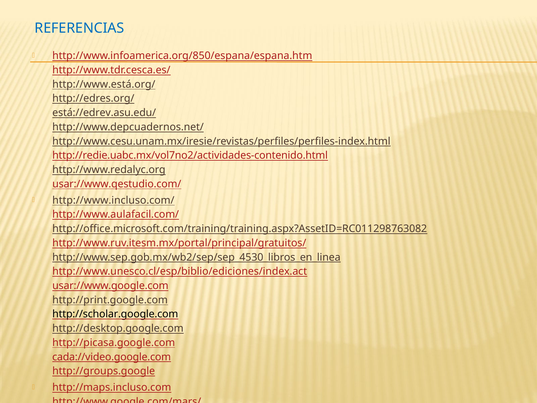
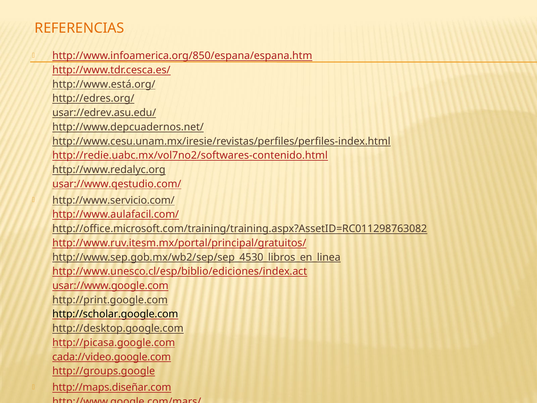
REFERENCIAS colour: blue -> orange (80, 28)
está://edrev.asu.edu/: está://edrev.asu.edu/ -> usar://edrev.asu.edu/ (104, 113)
http://redie.uabc.mx/vol7no2/actividades-contenido.html: http://redie.uabc.mx/vol7no2/actividades-contenido.html -> http://redie.uabc.mx/vol7no2/softwares-contenido.html (190, 155)
http://www.incluso.com/: http://www.incluso.com/ -> http://www.servicio.com/ (113, 200)
http://maps.incluso.com: http://maps.incluso.com -> http://maps.diseñar.com (112, 387)
